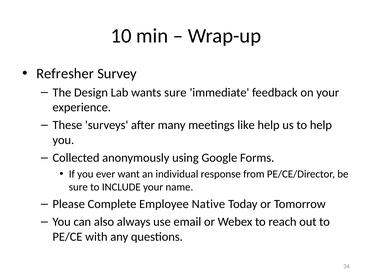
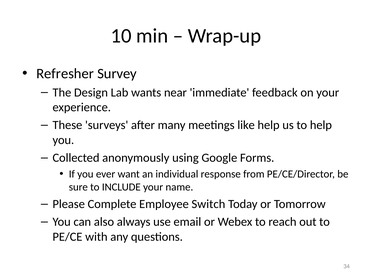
wants sure: sure -> near (175, 92)
Native: Native -> Switch (208, 204)
